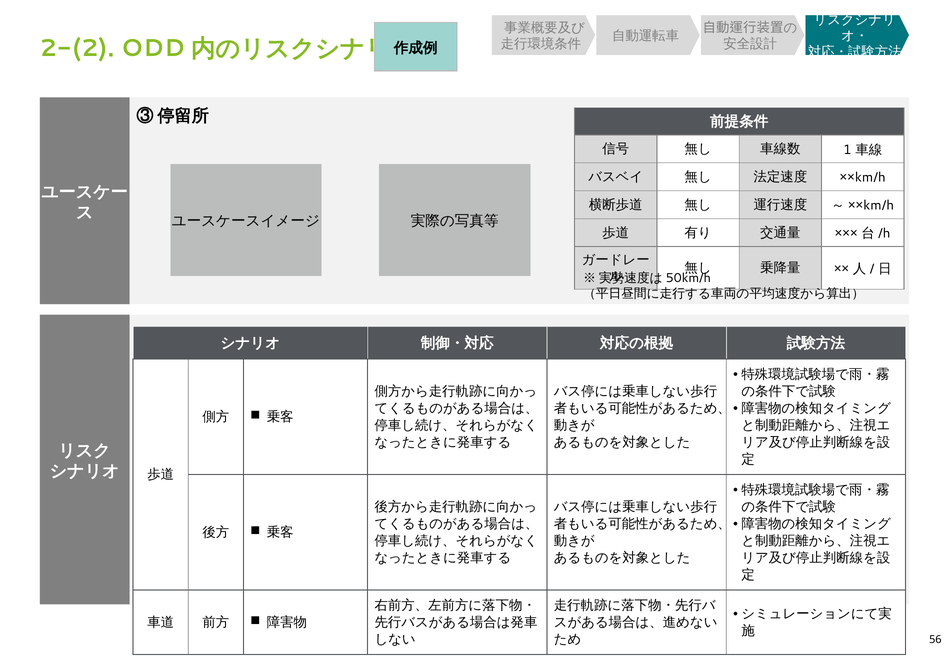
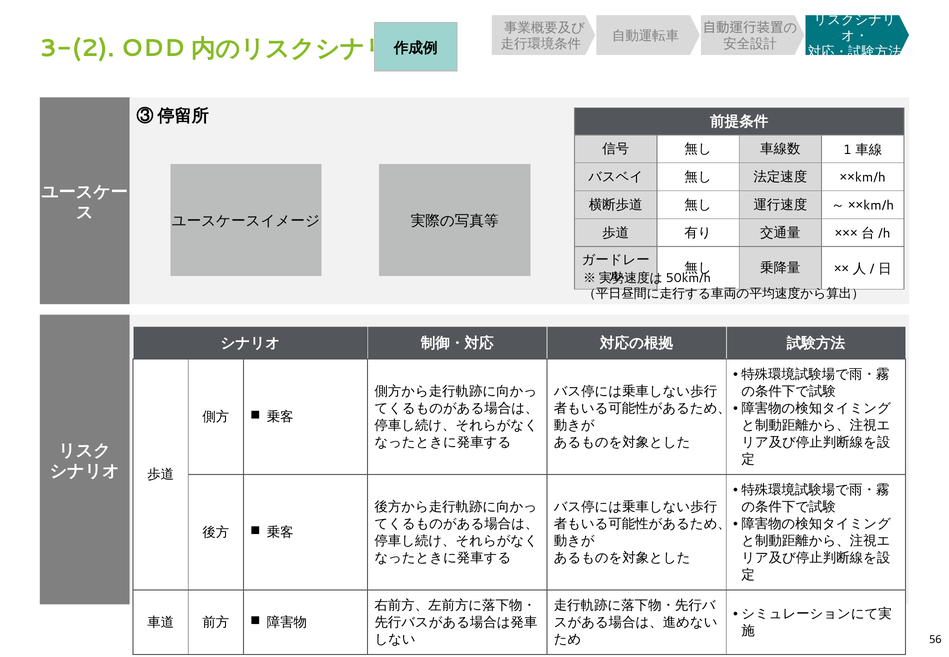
2-(2: 2-(2 -> 3-(2 (77, 48)
